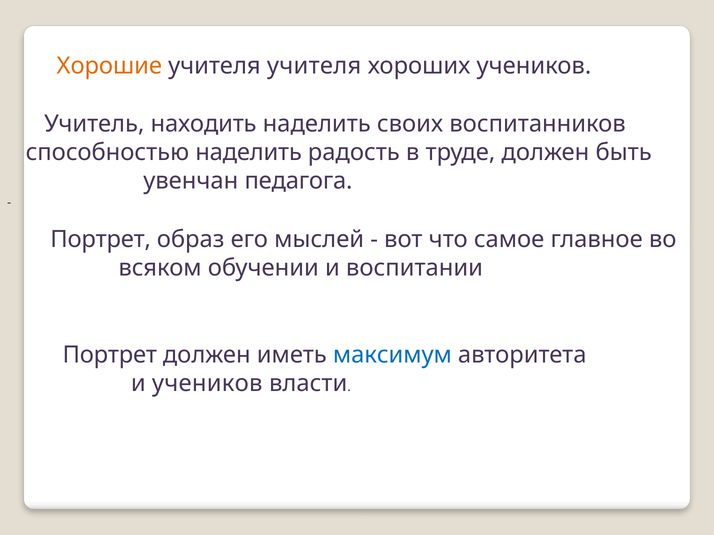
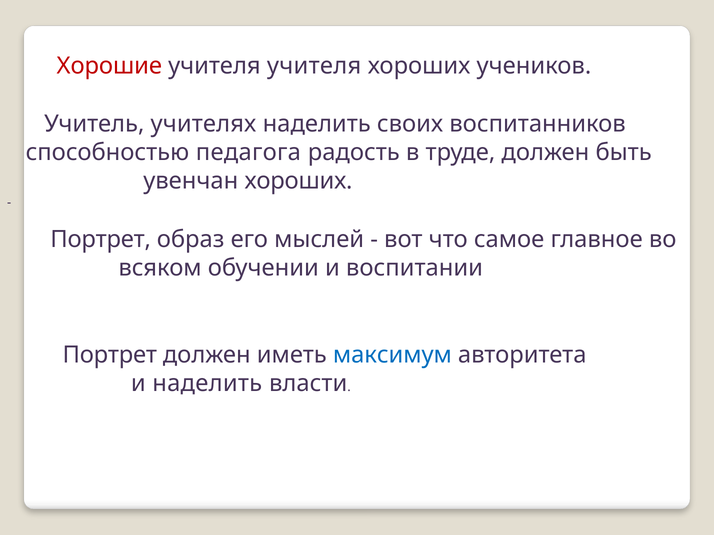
Хорошие colour: orange -> red (109, 66)
находить: находить -> учителях (203, 124)
способностью наделить: наделить -> педагога (248, 153)
увенчан педагога: педагога -> хороших (298, 181)
и учеников: учеников -> наделить (207, 384)
